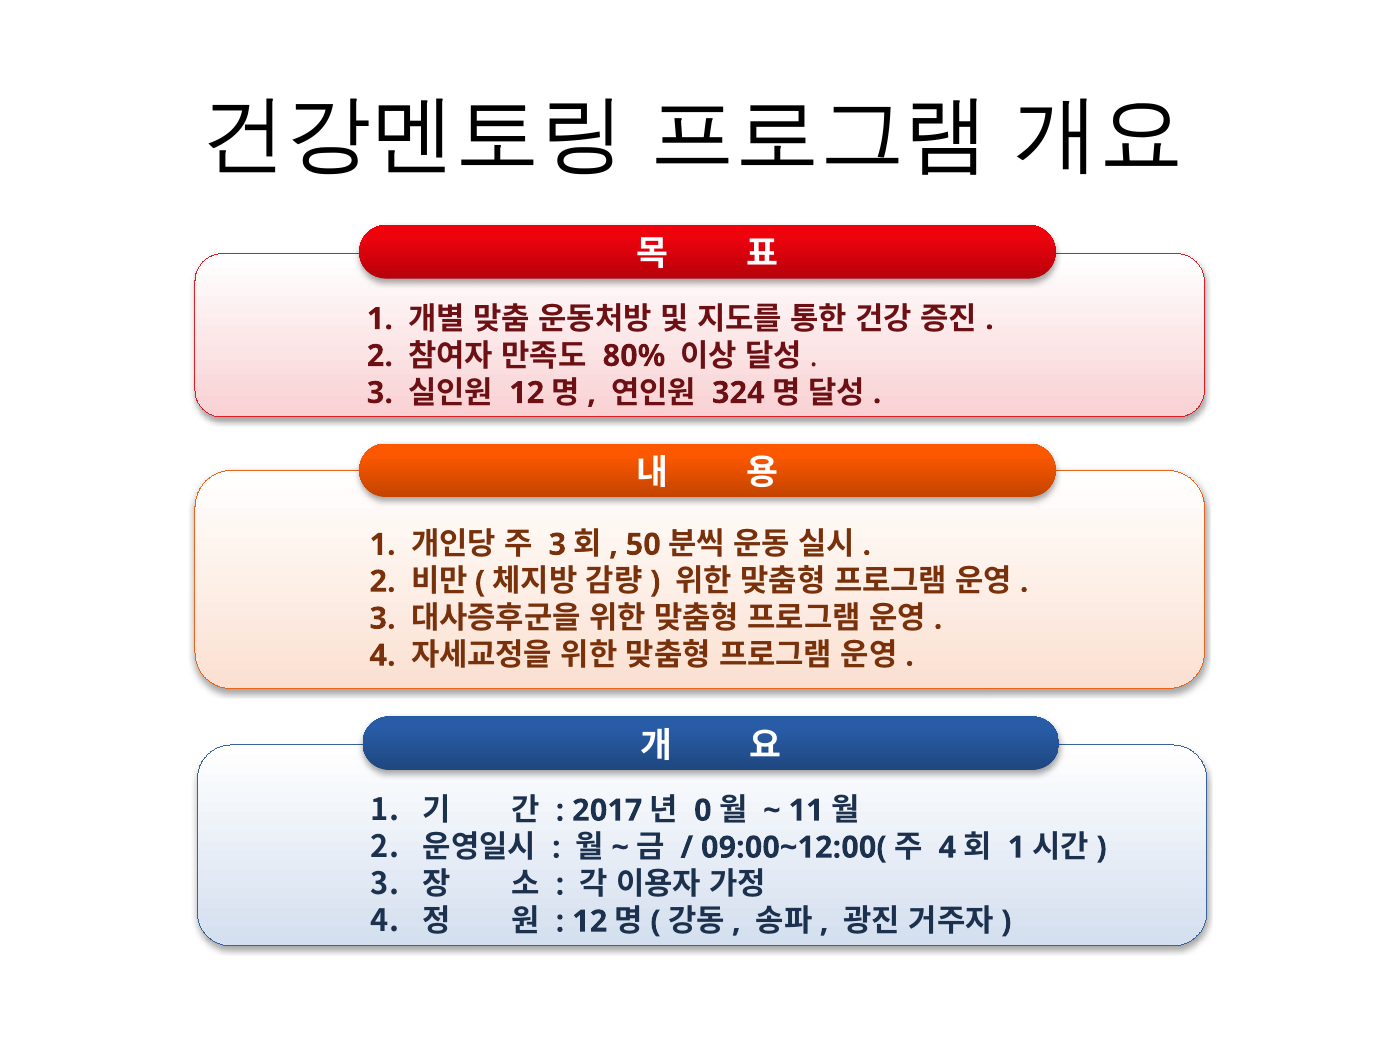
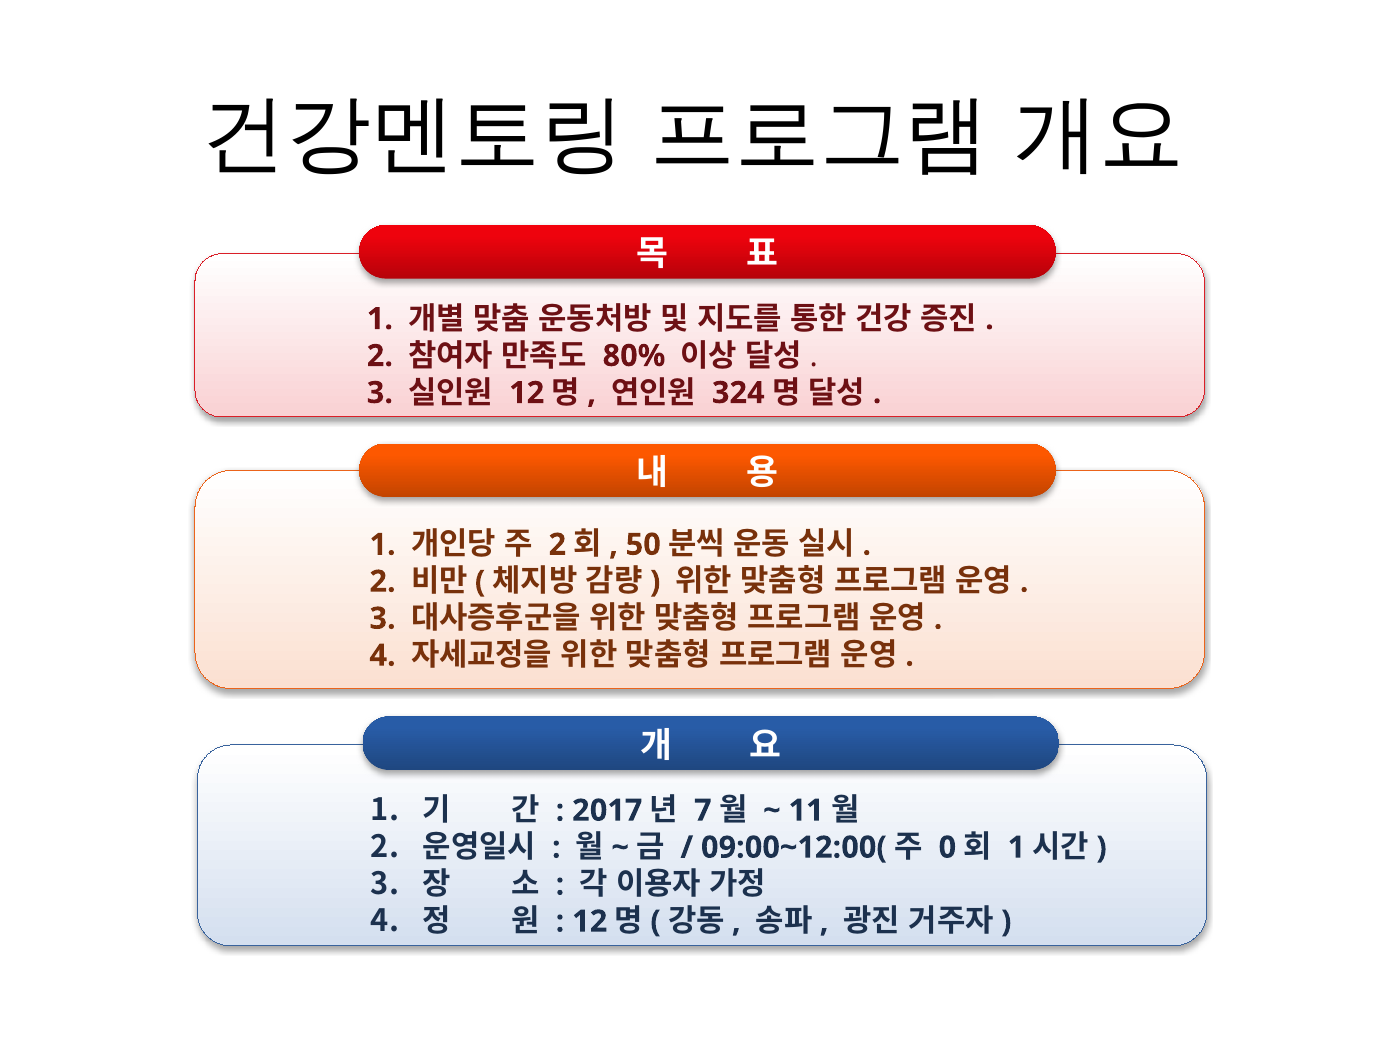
3: 3 -> 2 (557, 545)
0: 0 -> 7 (703, 811)
4: 4 -> 0 (947, 848)
